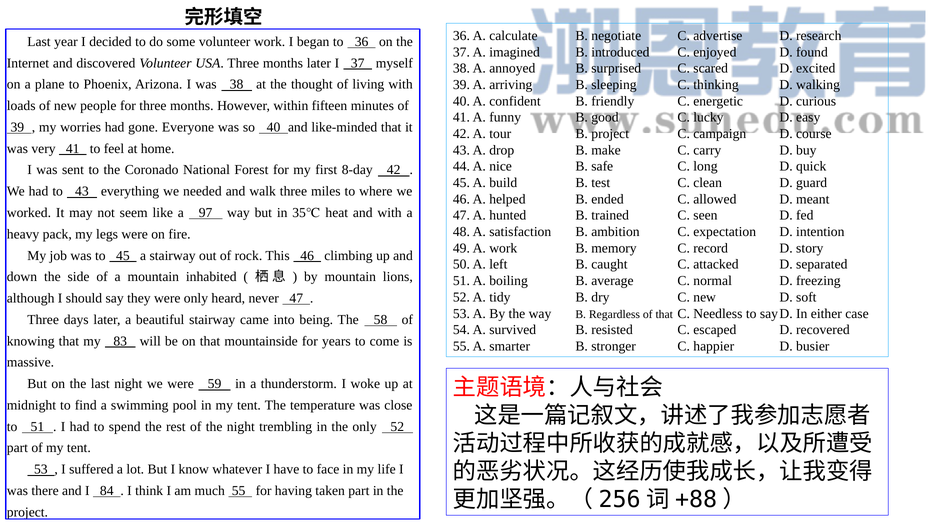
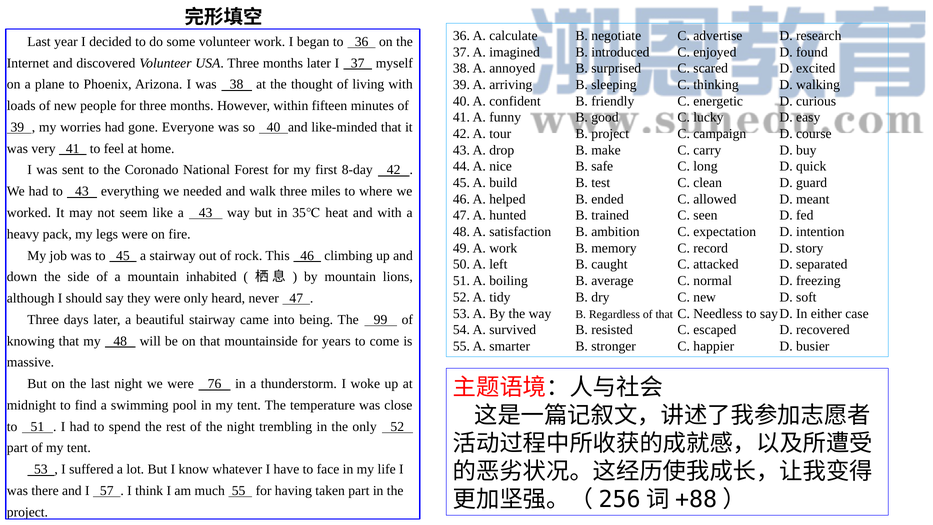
a 97: 97 -> 43 (206, 213)
58: 58 -> 99 (381, 320)
my 83: 83 -> 48 (120, 341)
59: 59 -> 76 (215, 384)
84: 84 -> 57 (107, 491)
